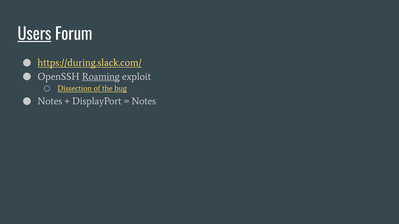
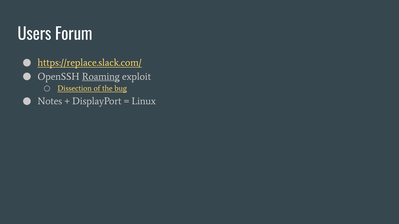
Users underline: present -> none (34, 35)
https://during.slack.com/: https://during.slack.com/ -> https://replace.slack.com/ (90, 63)
Notes: Notes -> Linux (144, 101)
